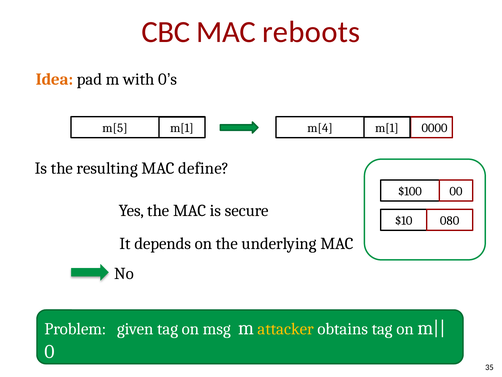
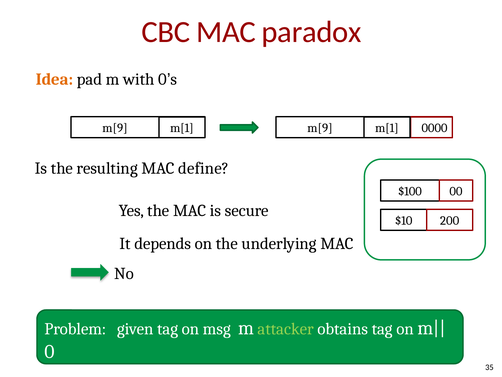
reboots: reboots -> paradox (311, 32)
m[5: m[5 -> m[9 (115, 128)
m[1 m[4: m[4 -> m[9 (320, 128)
080: 080 -> 200 (450, 220)
attacker colour: yellow -> light green (286, 329)
